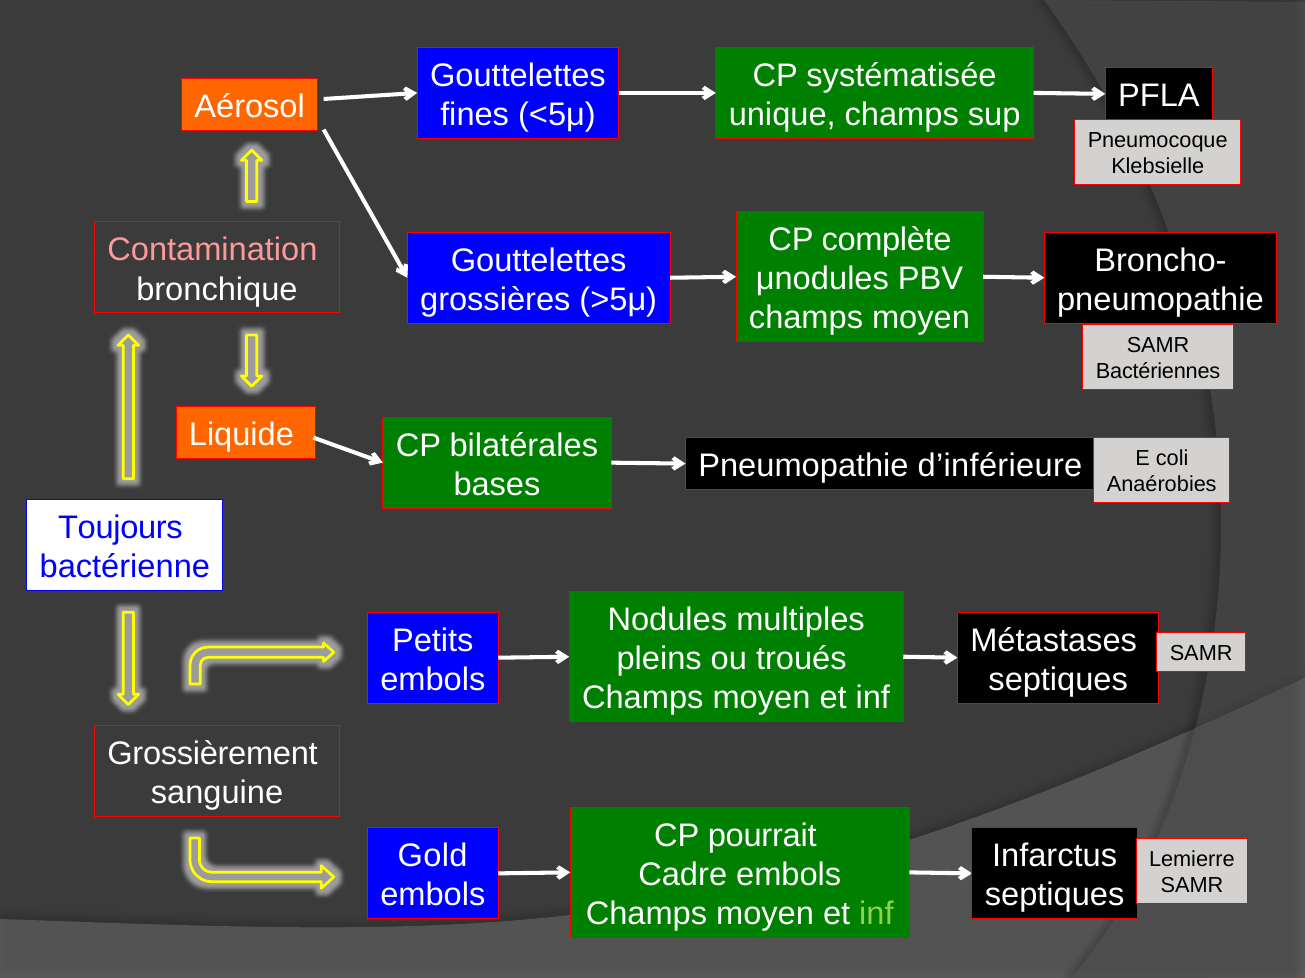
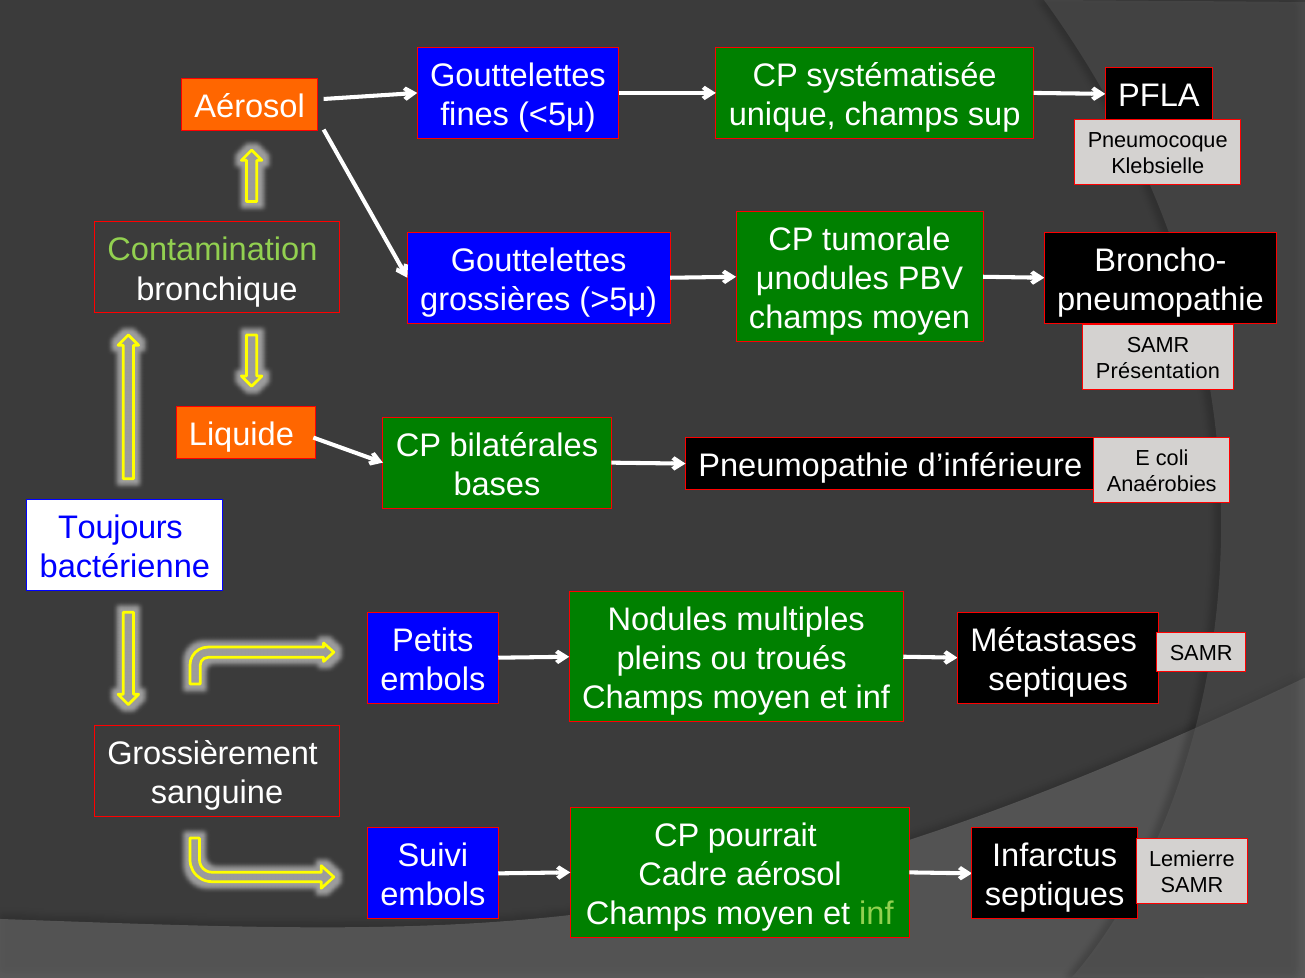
complète: complète -> tumorale (886, 240)
Contamination colour: pink -> light green (212, 250)
Bactériennes: Bactériennes -> Présentation (1158, 372)
Gold: Gold -> Suivi (433, 857)
Cadre embols: embols -> aérosol (789, 875)
